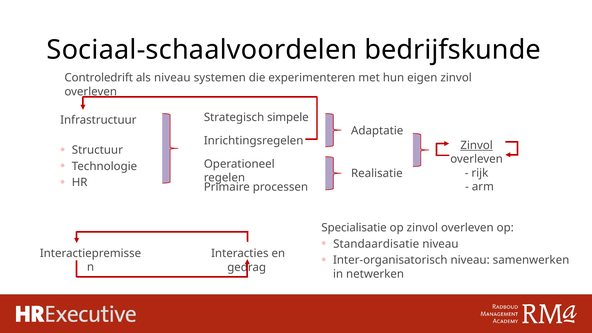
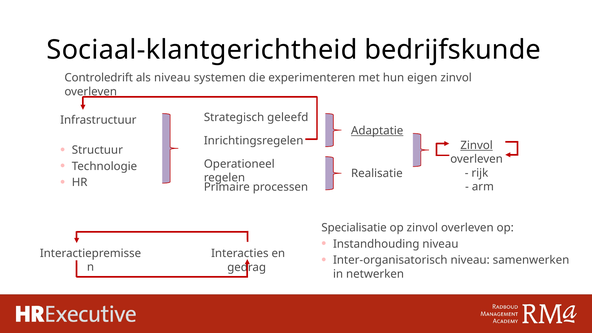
Sociaal-schaalvoordelen: Sociaal-schaalvoordelen -> Sociaal-klantgerichtheid (202, 50)
simpele: simpele -> geleefd (288, 118)
Adaptatie underline: none -> present (377, 131)
Standaardisatie: Standaardisatie -> Instandhouding (376, 244)
